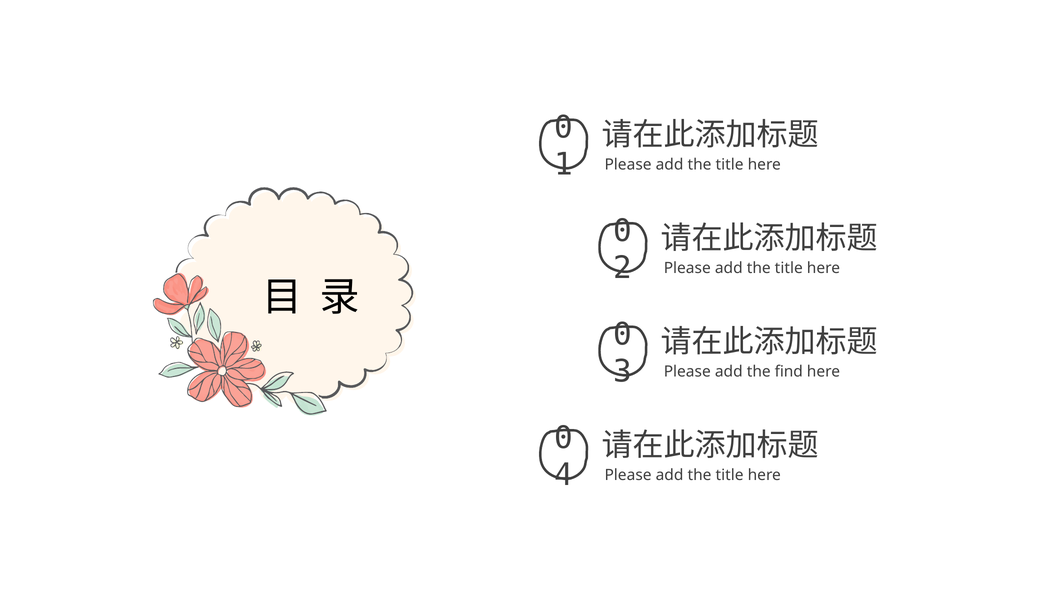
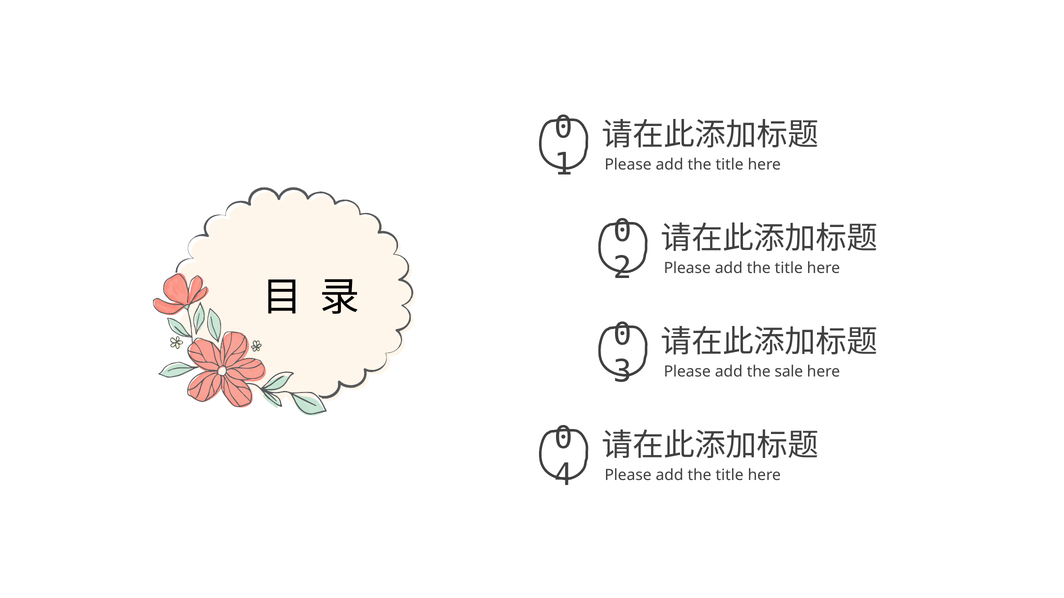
find: find -> sale (789, 372)
